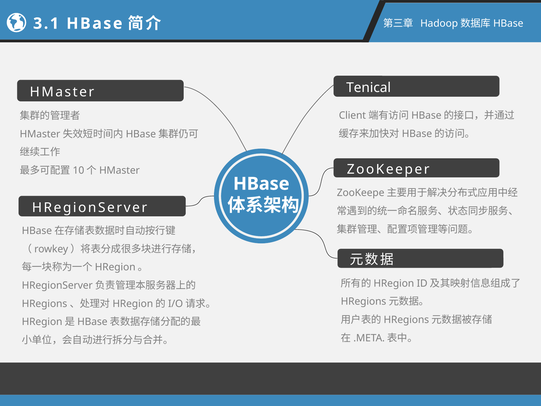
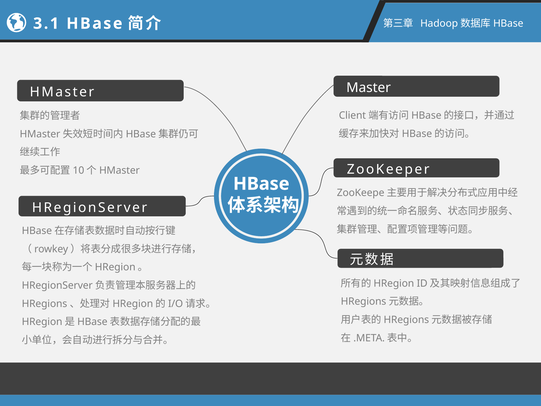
Tenical: Tenical -> Master (369, 88)
